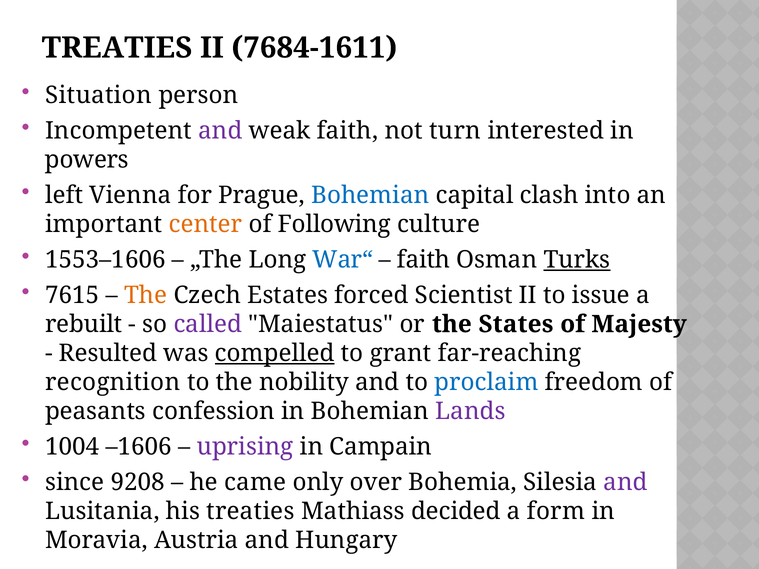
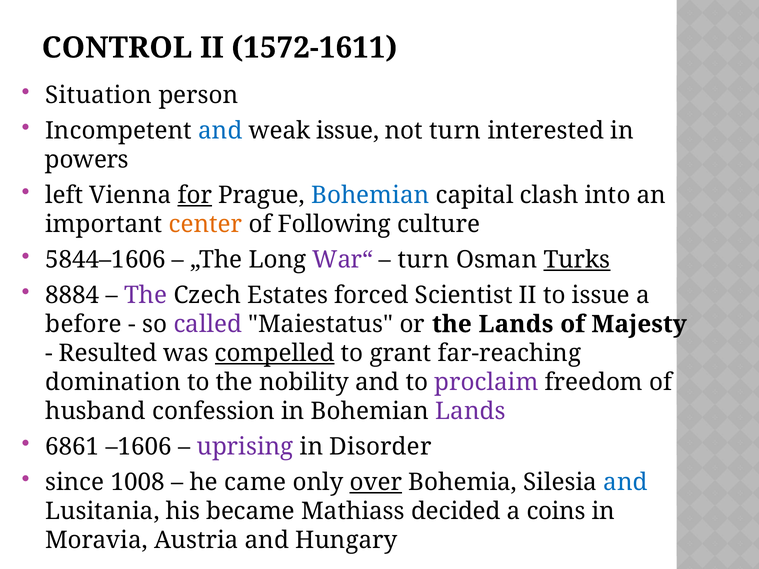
TREATIES: TREATIES -> CONTROL (117, 48)
7684-1611: 7684-1611 -> 1572-1611 (314, 48)
and colour: purple -> blue (220, 131)
weak faith: faith -> issue (348, 131)
for underline: none -> present (195, 195)
1553–1606: 1553–1606 -> 5844–1606 (105, 260)
War“ colour: blue -> purple (343, 260)
faith: faith -> turn (423, 260)
7615: 7615 -> 8884 (72, 295)
The colour: orange -> purple (146, 295)
rebuilt: rebuilt -> before (84, 324)
the States: States -> Lands (516, 324)
recognition: recognition -> domination (113, 382)
proclaim colour: blue -> purple (486, 382)
peasants: peasants -> husband (96, 412)
1004: 1004 -> 6861 (72, 447)
Campain: Campain -> Disorder (380, 447)
9208: 9208 -> 1008 (138, 482)
over underline: none -> present (376, 482)
and colour: purple -> blue (625, 482)
his treaties: treaties -> became (251, 511)
form: form -> coins (556, 511)
